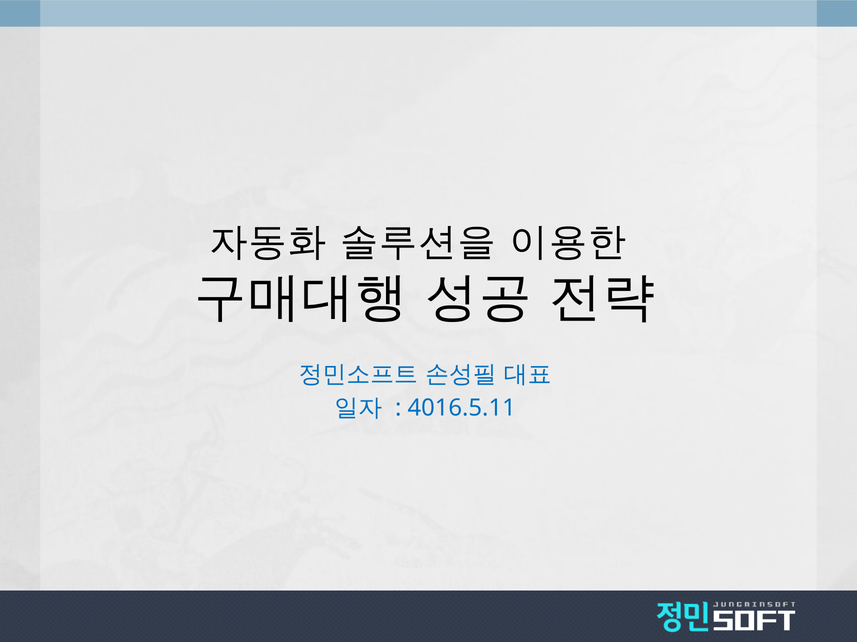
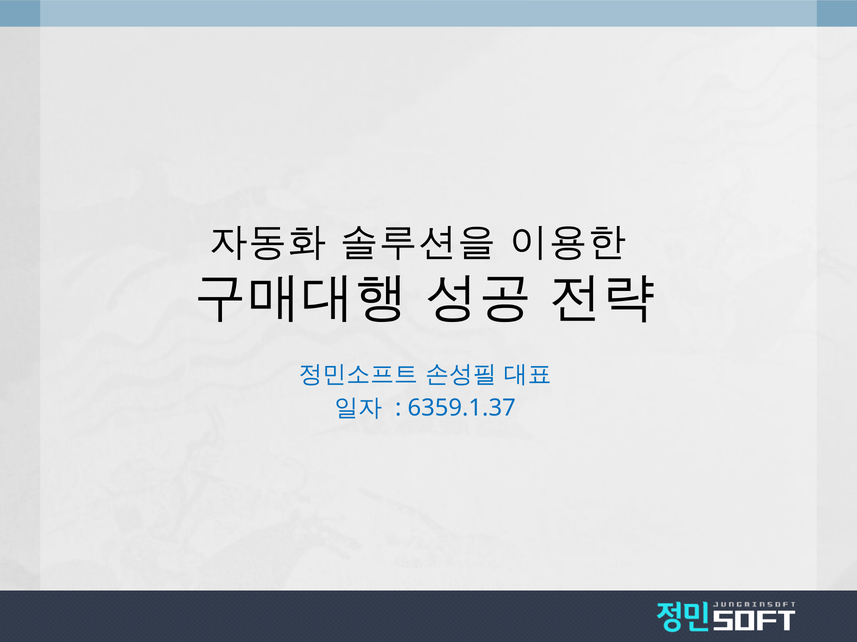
4016.5.11: 4016.5.11 -> 6359.1.37 (462, 408)
